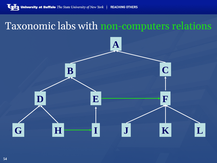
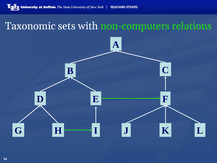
labs: labs -> sets (67, 26)
